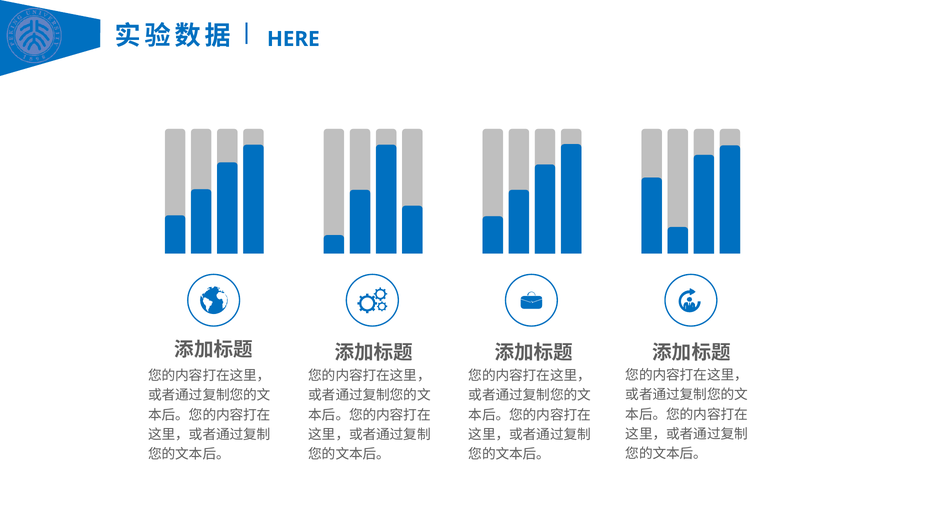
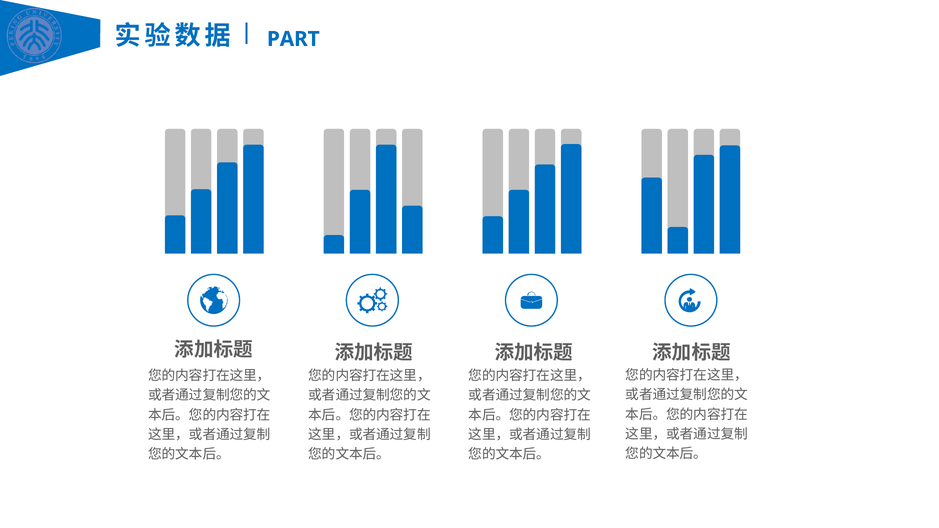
HERE: HERE -> PART (293, 39)
